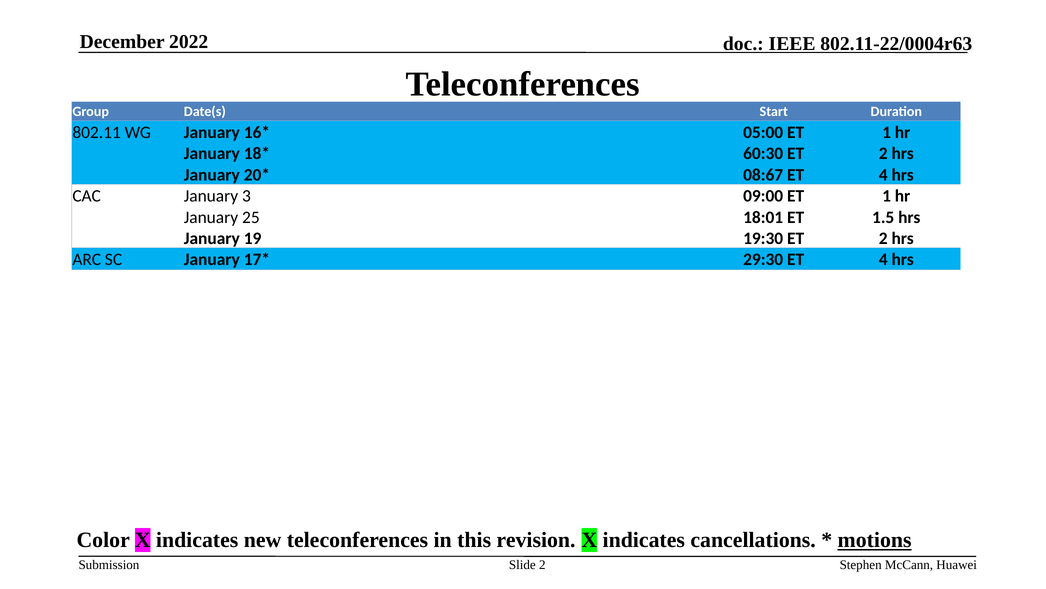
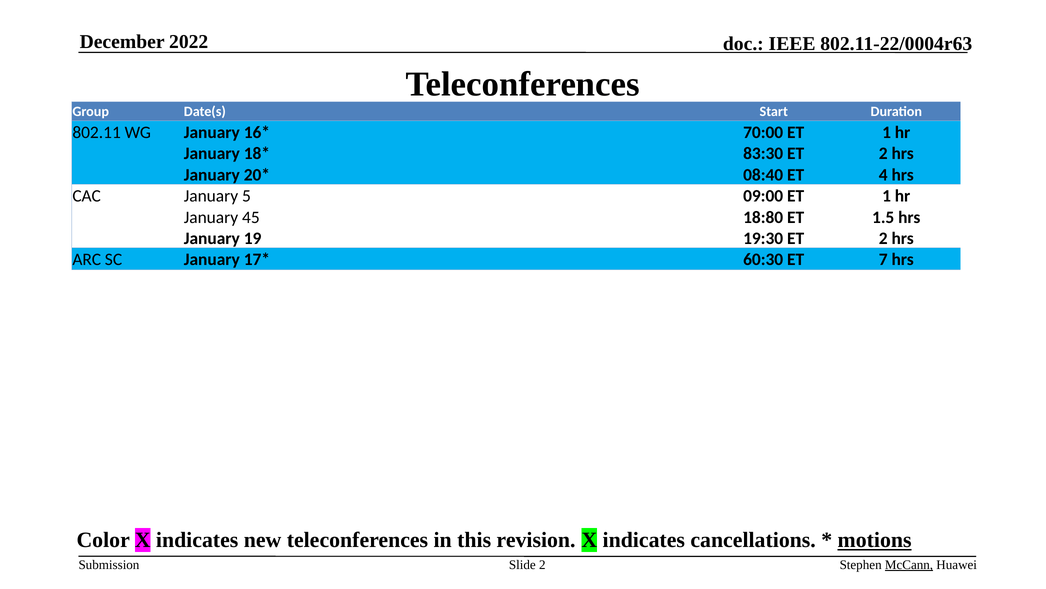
05:00: 05:00 -> 70:00 (763, 132)
60:30: 60:30 -> 83:30 (763, 153)
08:67: 08:67 -> 08:40 (763, 175)
3: 3 -> 5 (246, 196)
25: 25 -> 45 (251, 217)
18:01: 18:01 -> 18:80 (763, 217)
29:30: 29:30 -> 60:30 (763, 259)
ET 4: 4 -> 7 (883, 259)
McCann underline: none -> present (909, 564)
